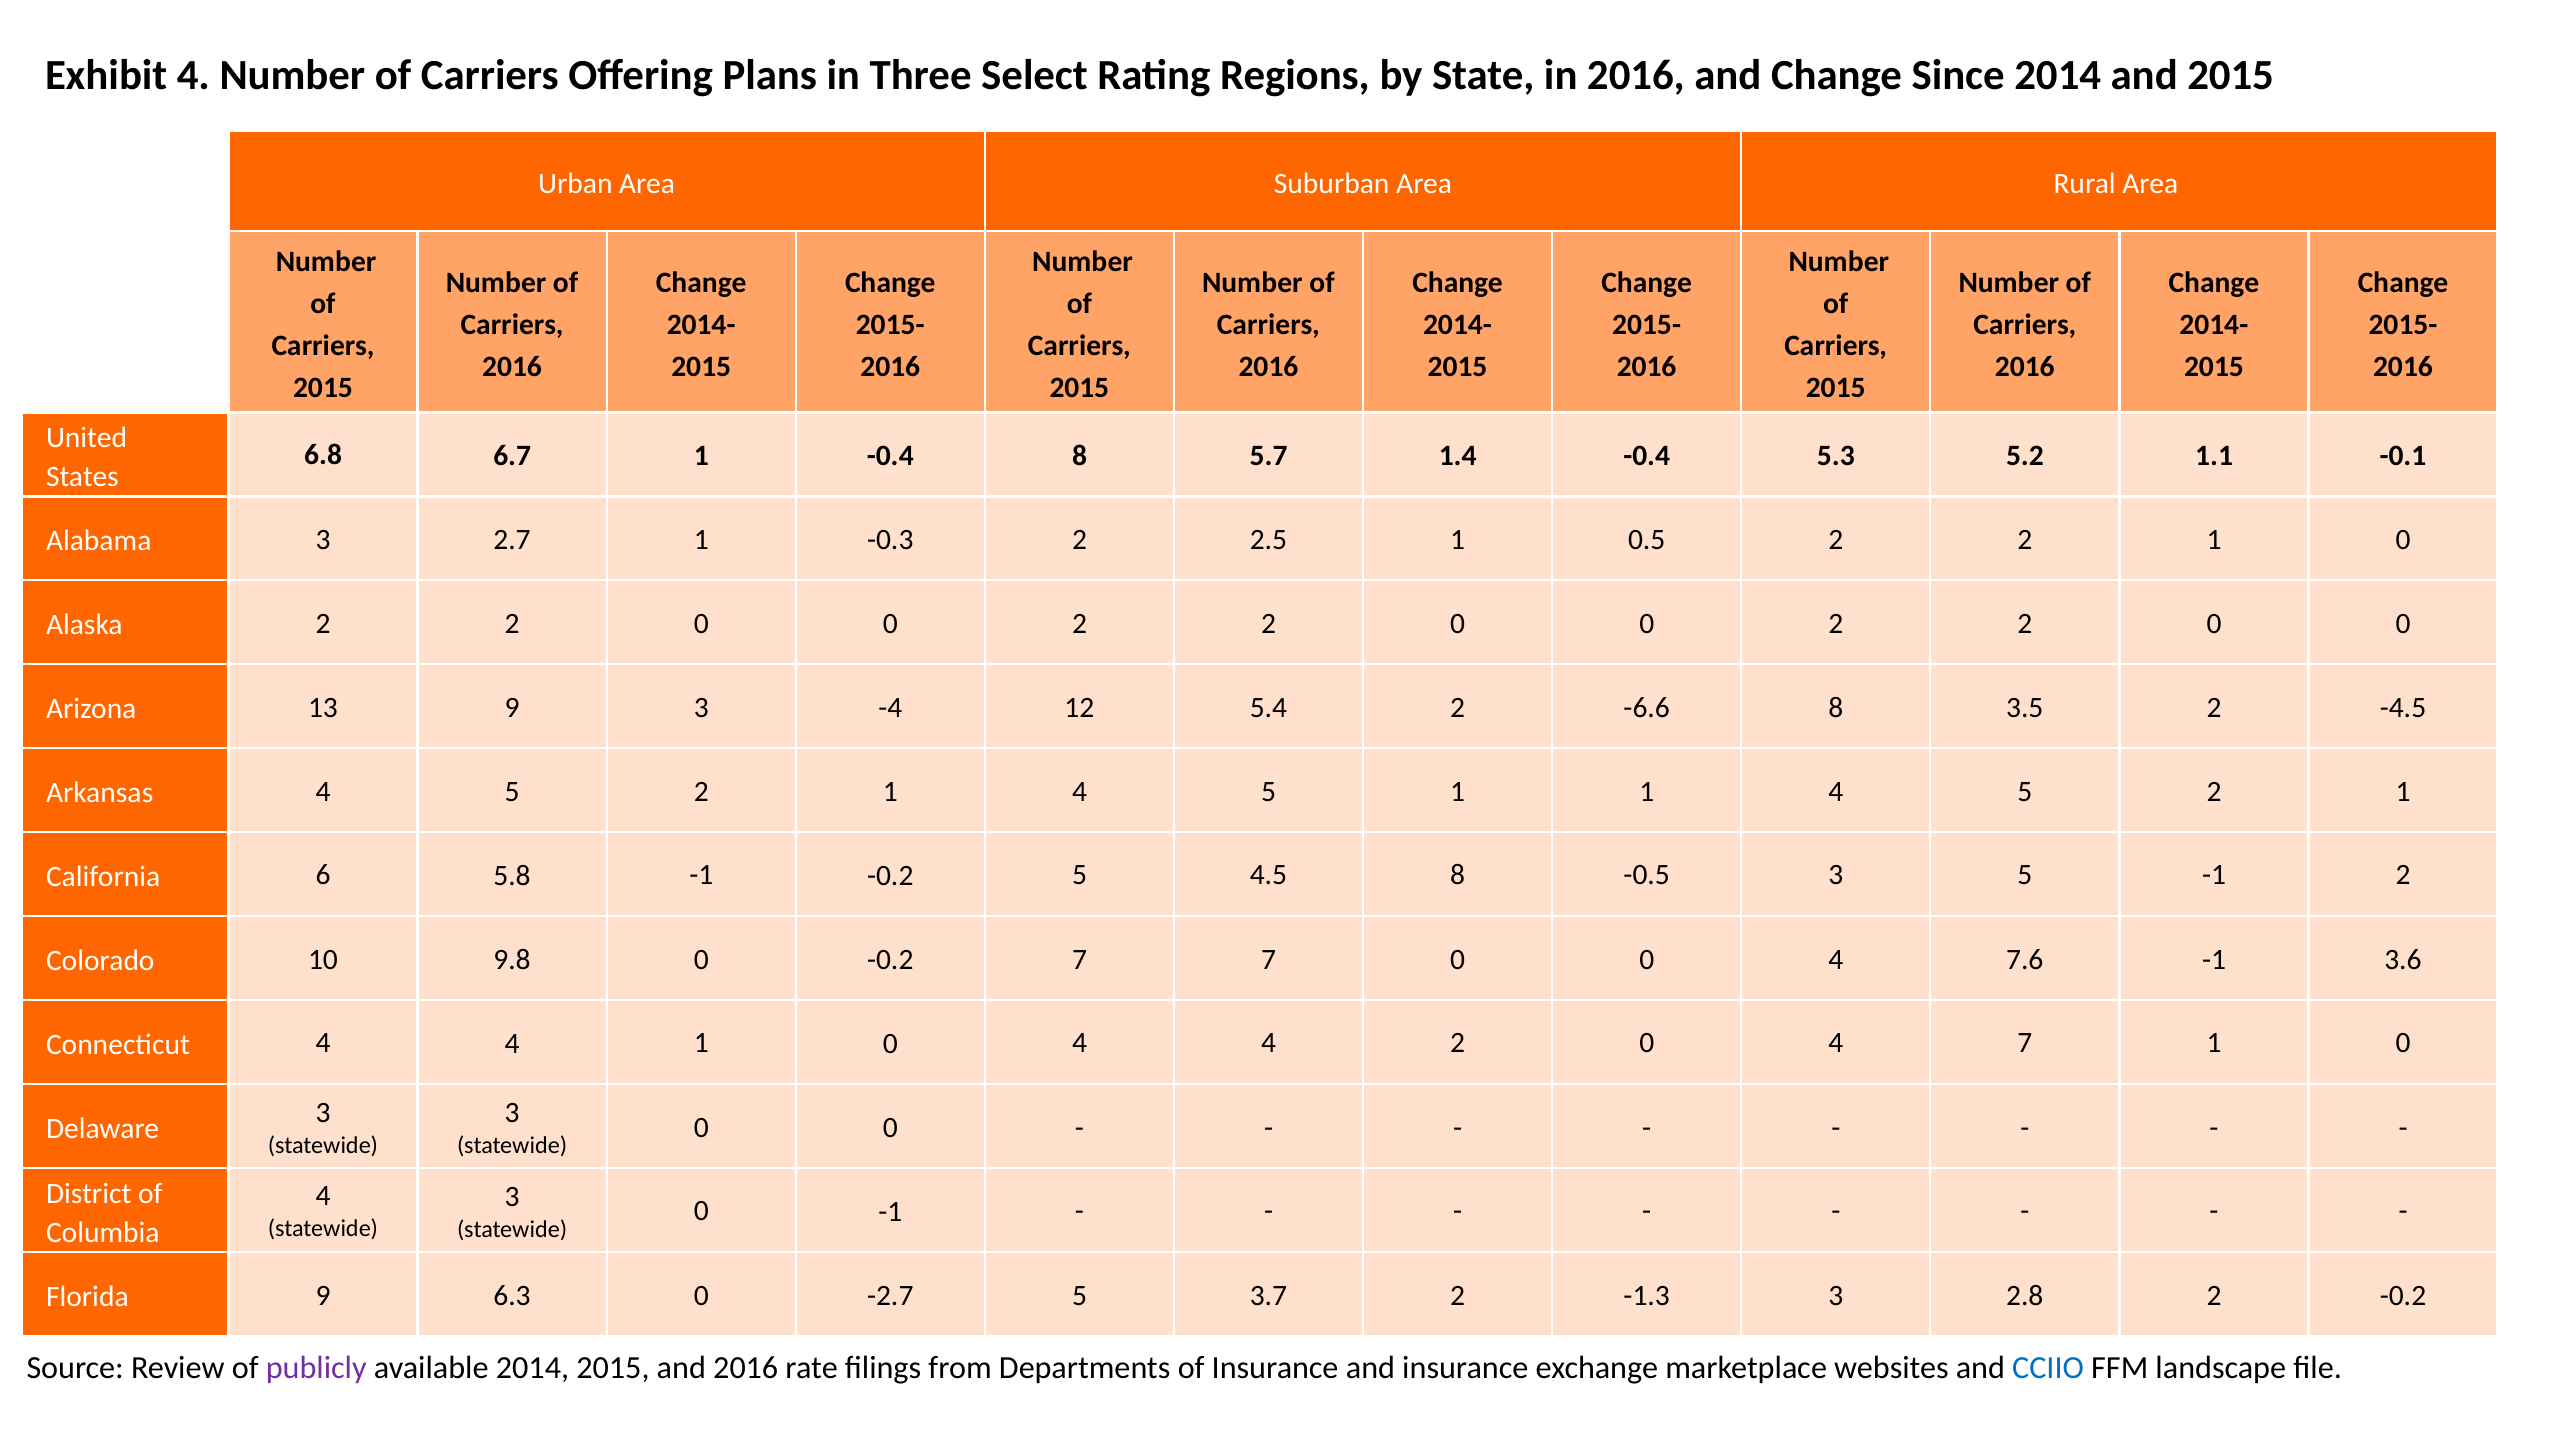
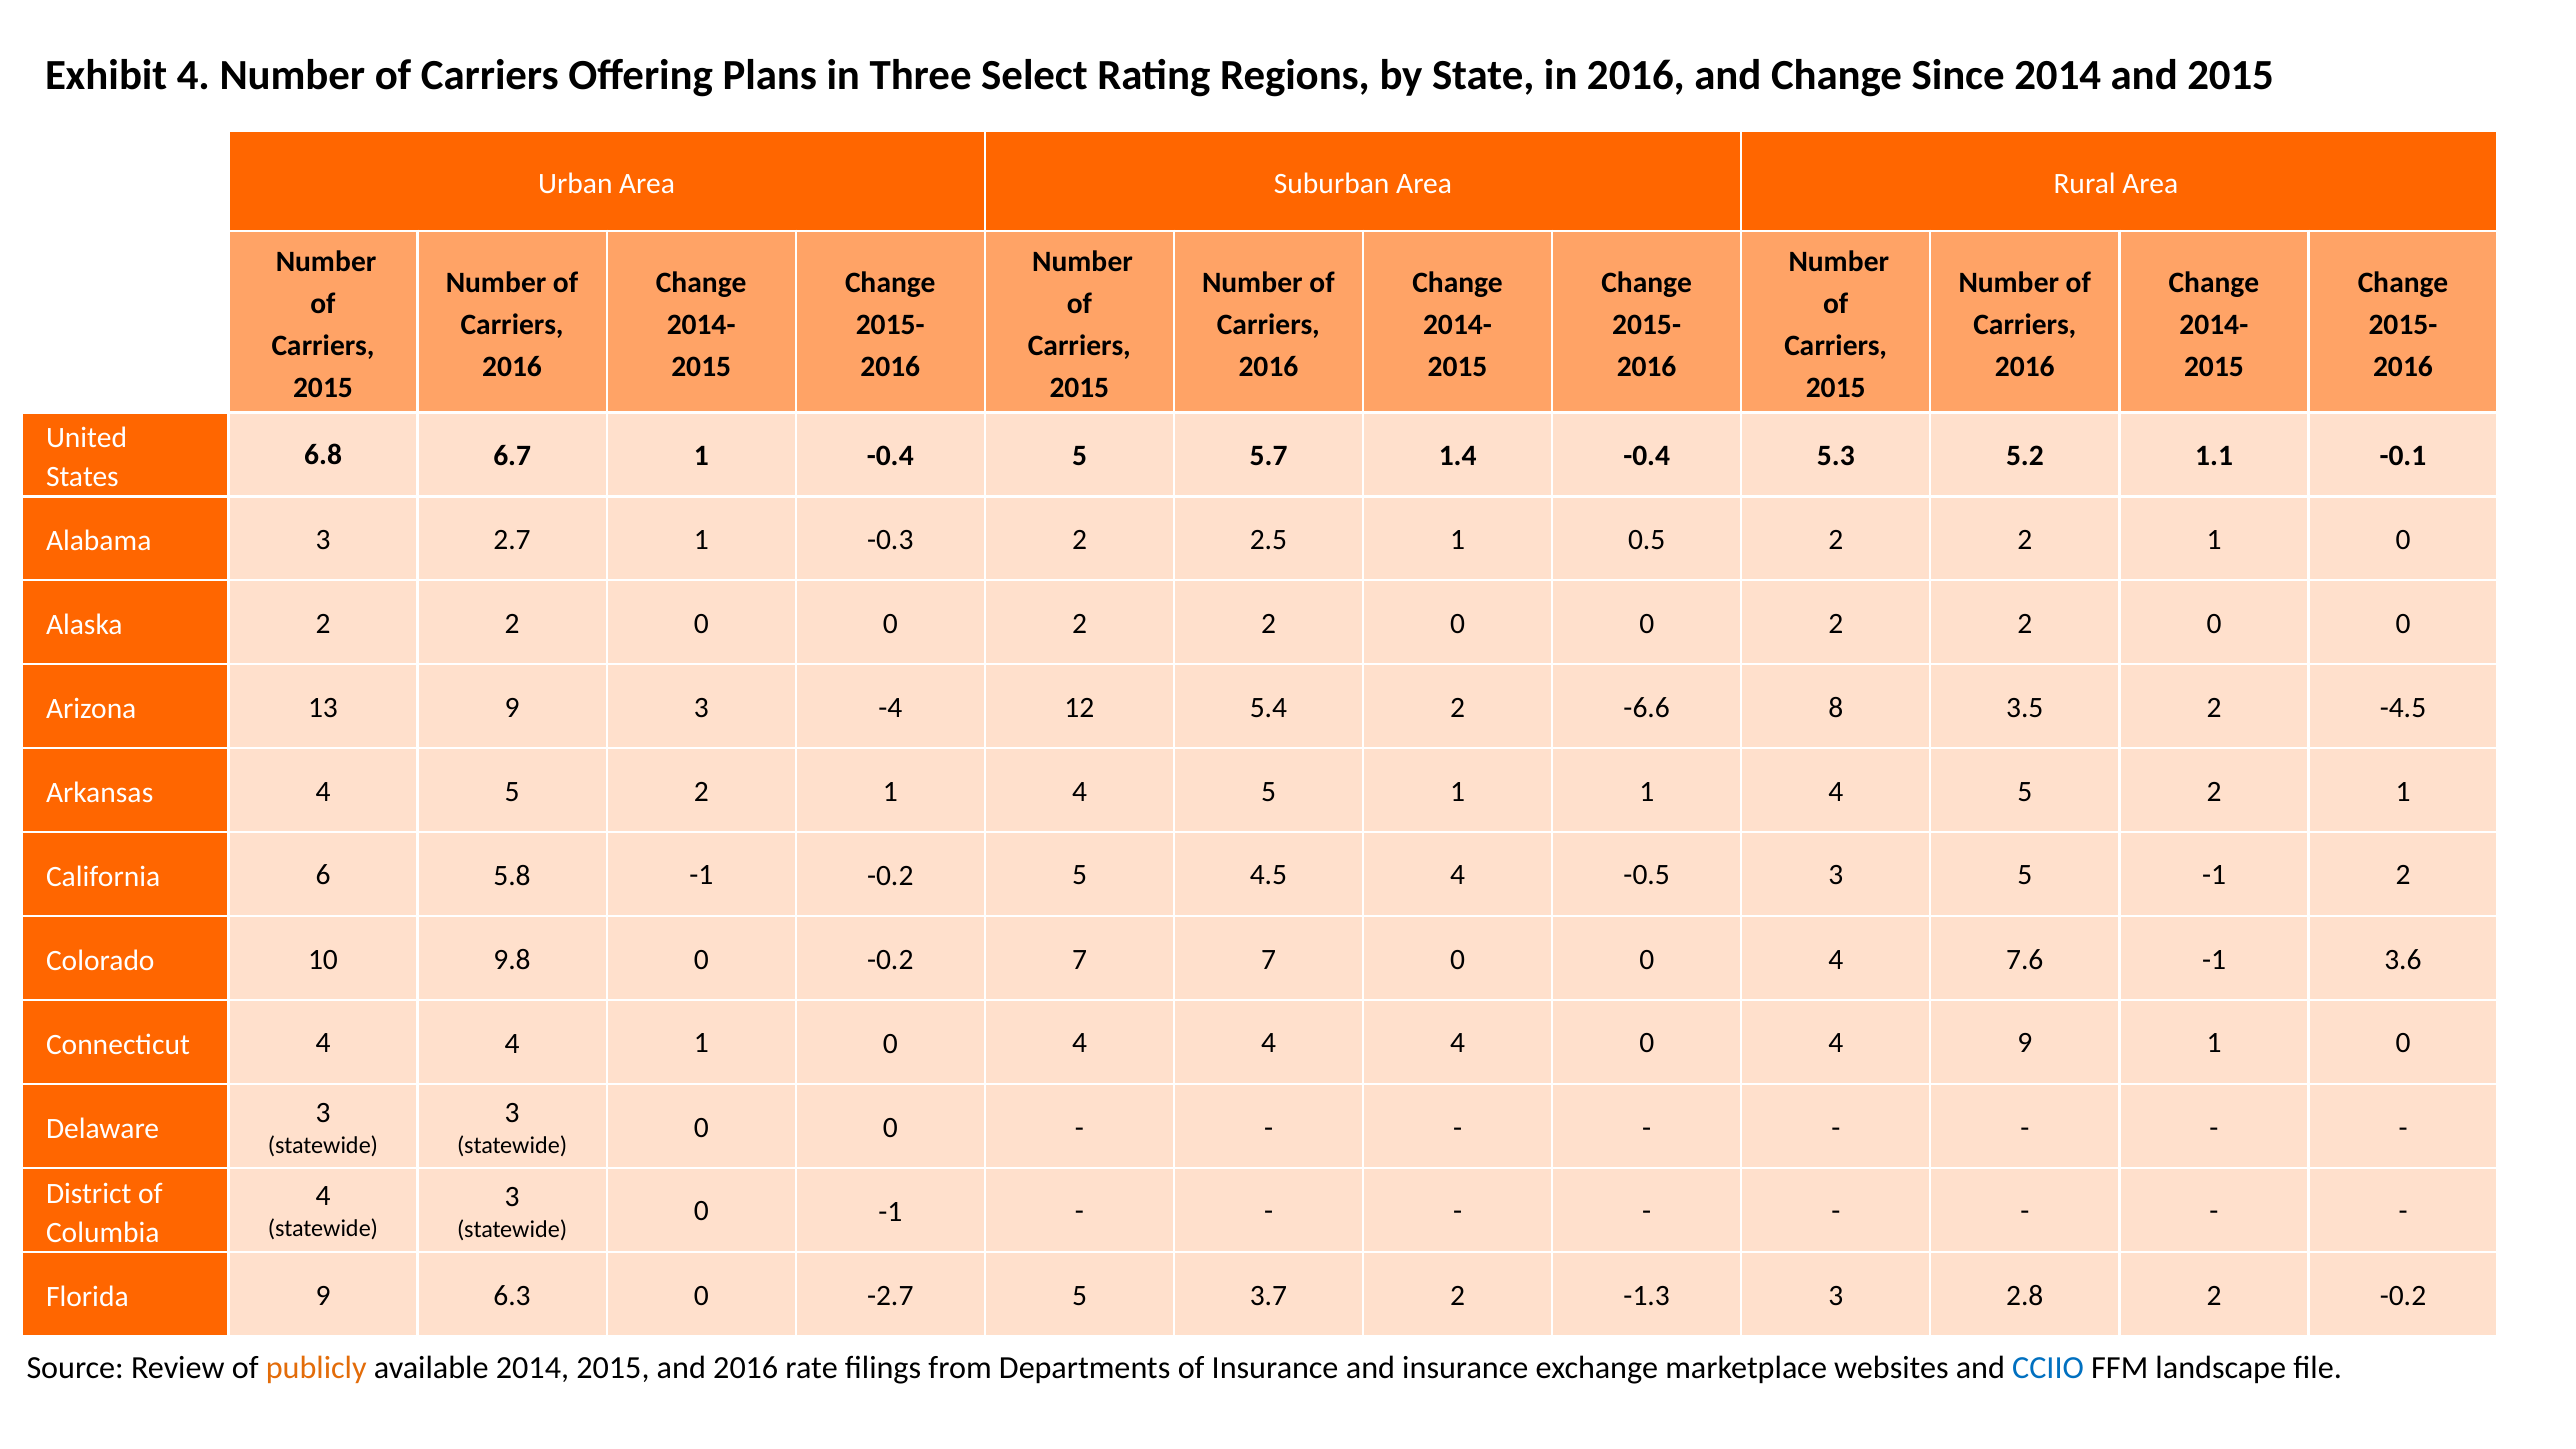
-0.4 8: 8 -> 5 (1079, 456)
4.5 8: 8 -> 4 (1458, 875)
4 4 2: 2 -> 4 (1458, 1043)
4 7: 7 -> 9 (2025, 1043)
publicly colour: purple -> orange (316, 1368)
